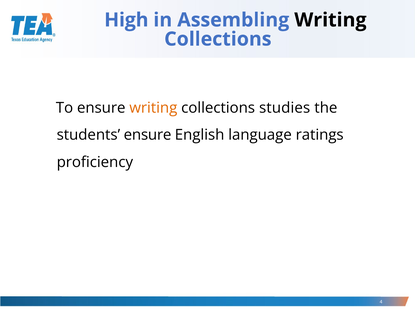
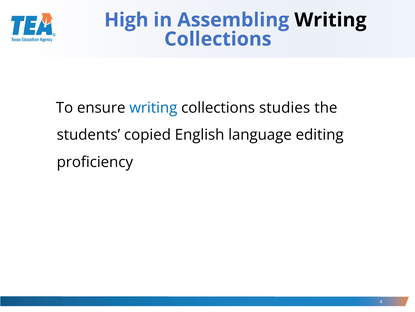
writing colour: orange -> blue (153, 108)
students ensure: ensure -> copied (147, 135)
ratings: ratings -> editing (320, 135)
